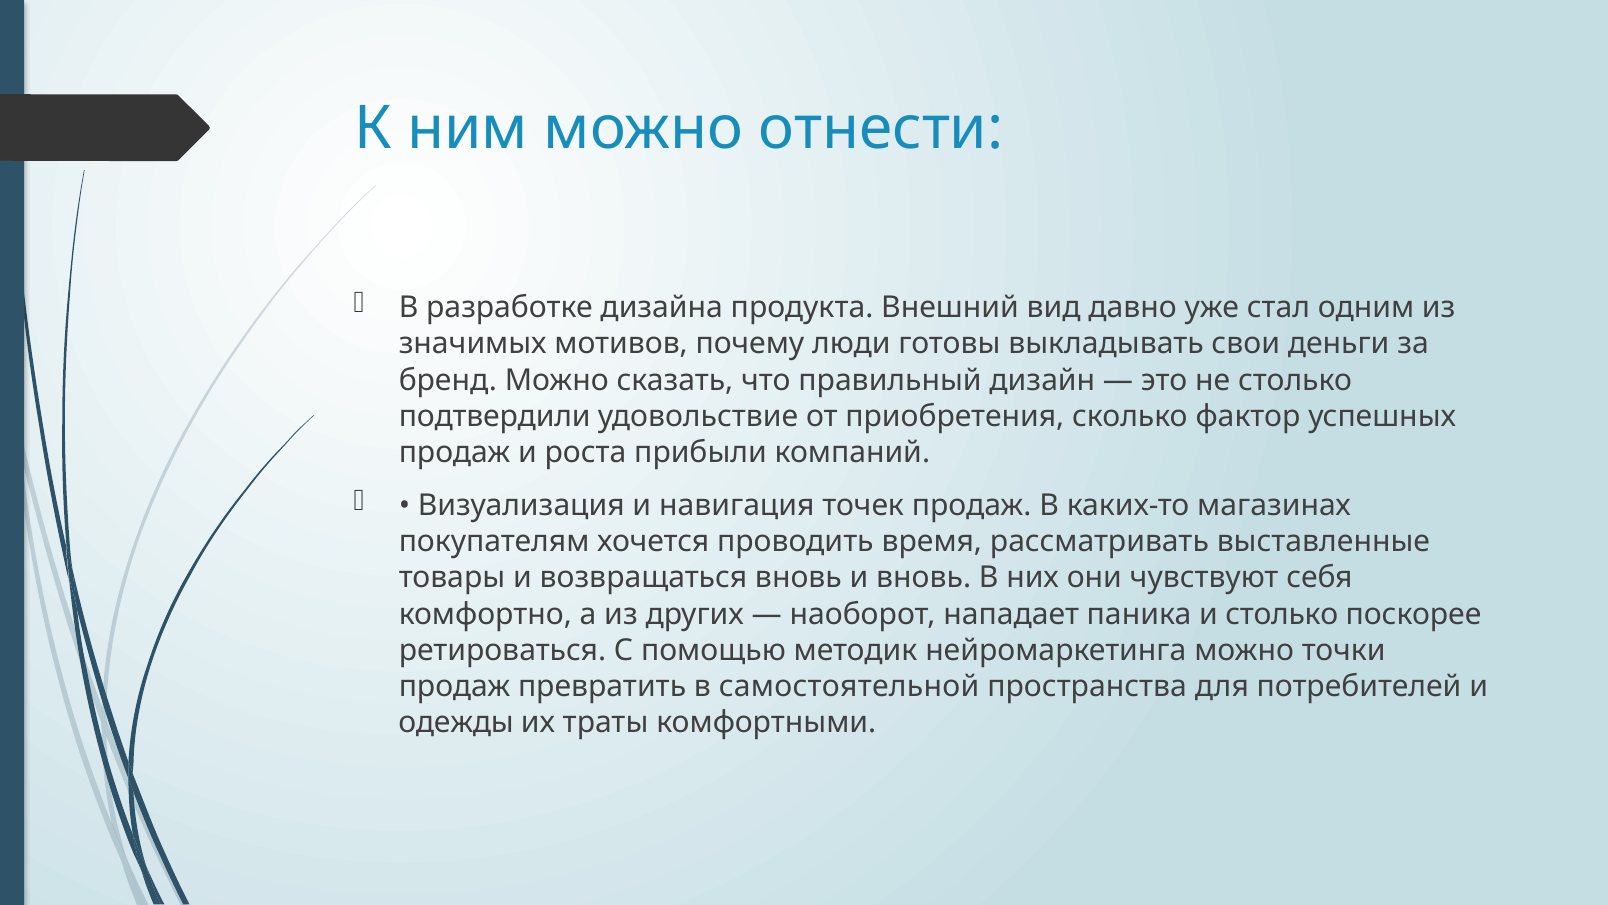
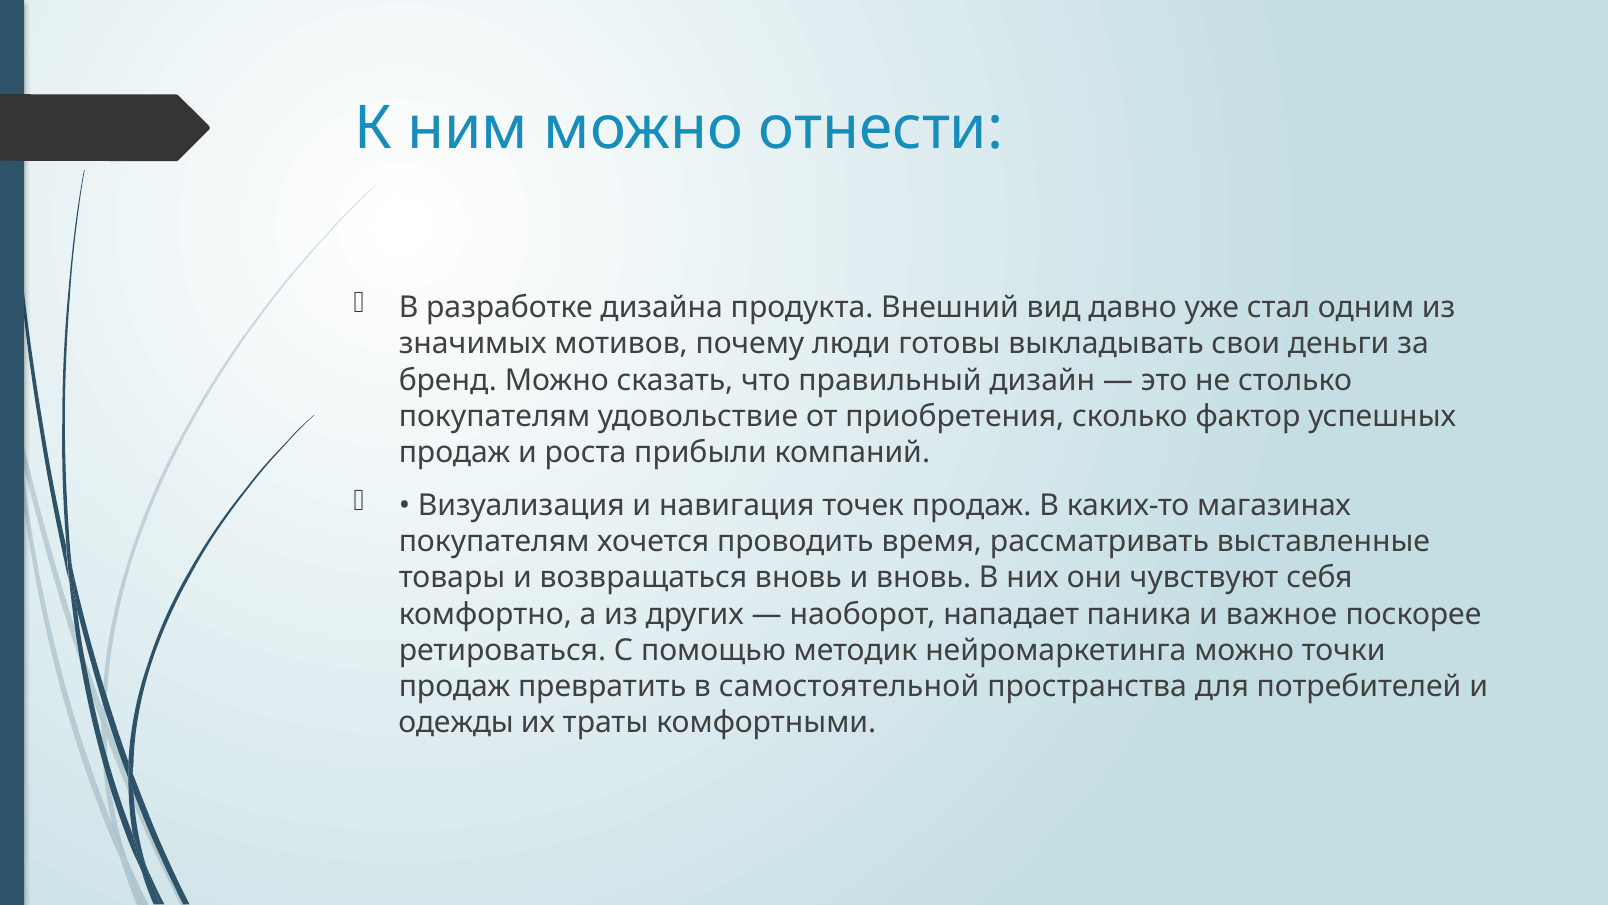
подтвердили: подтвердили -> покупателям (495, 416)
и столько: столько -> важное (1282, 614)
